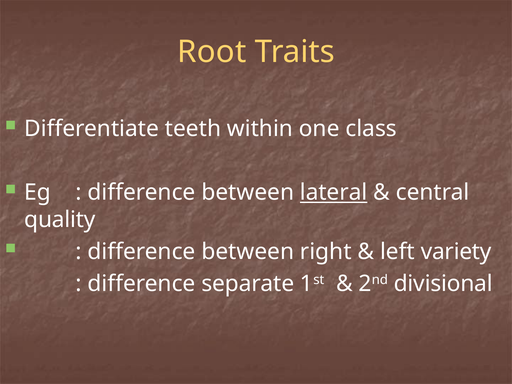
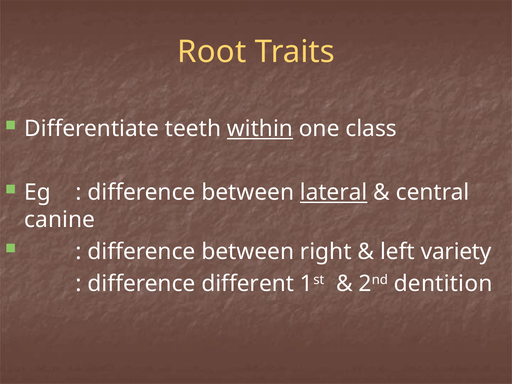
within underline: none -> present (260, 129)
quality: quality -> canine (60, 220)
separate: separate -> different (248, 284)
divisional: divisional -> dentition (443, 284)
